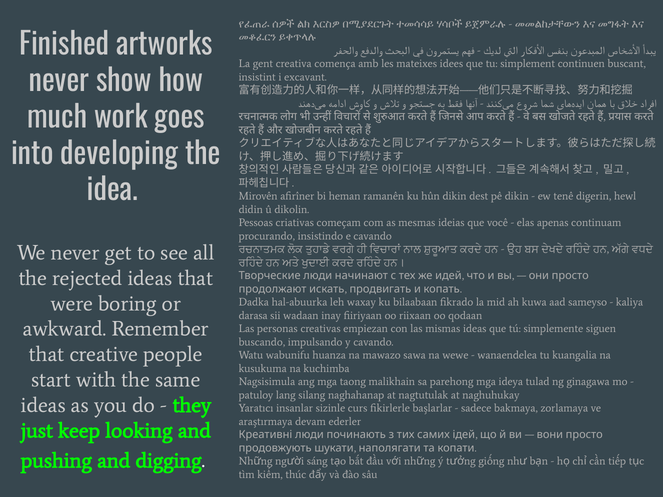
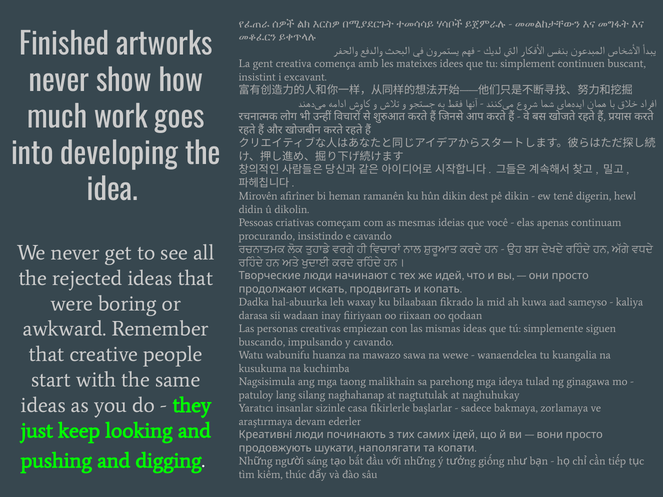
curs: curs -> casa (358, 408)
